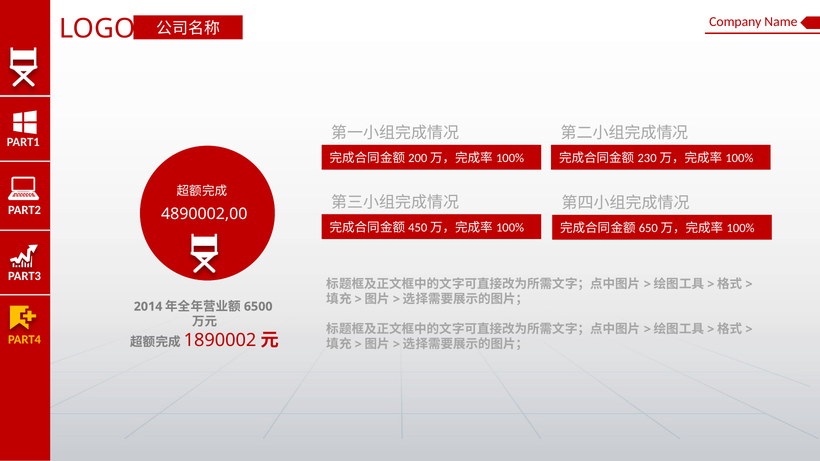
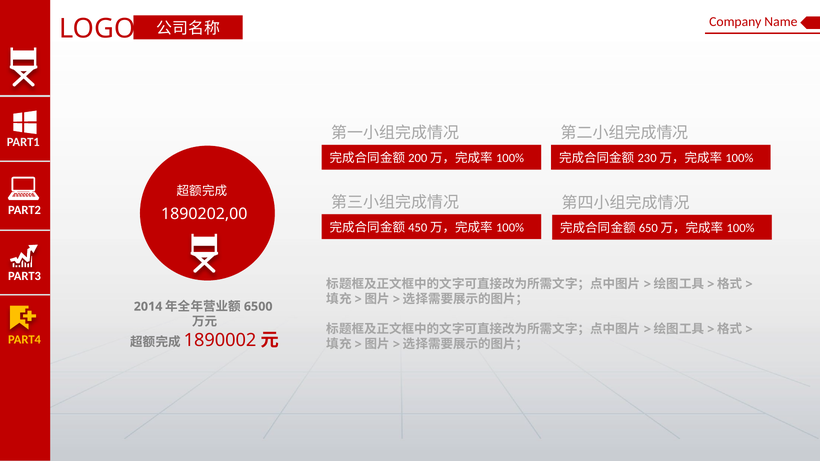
4890002,00: 4890002,00 -> 1890202,00 (204, 214)
